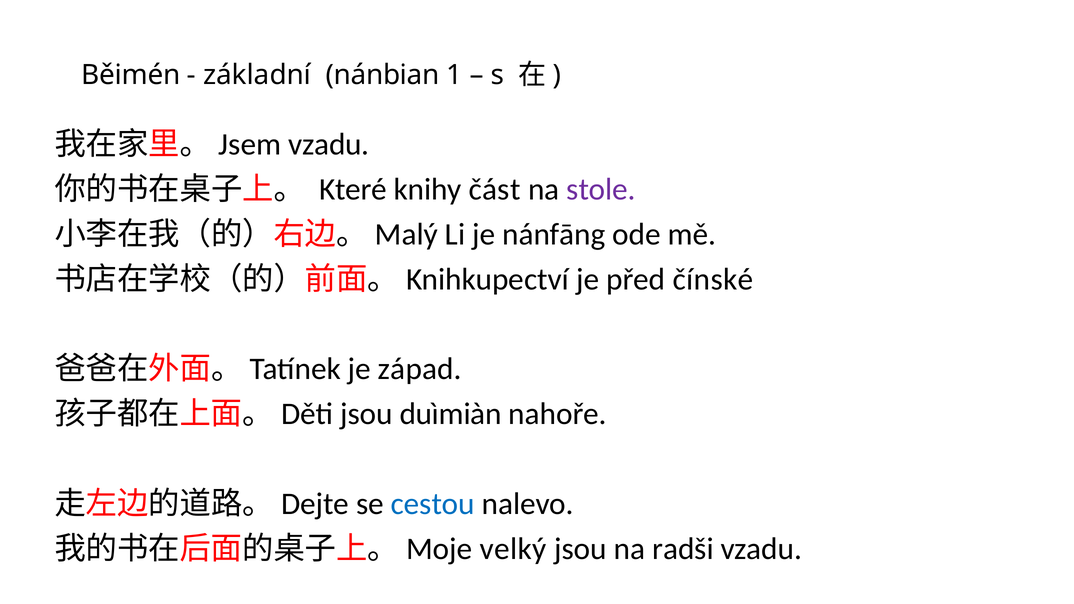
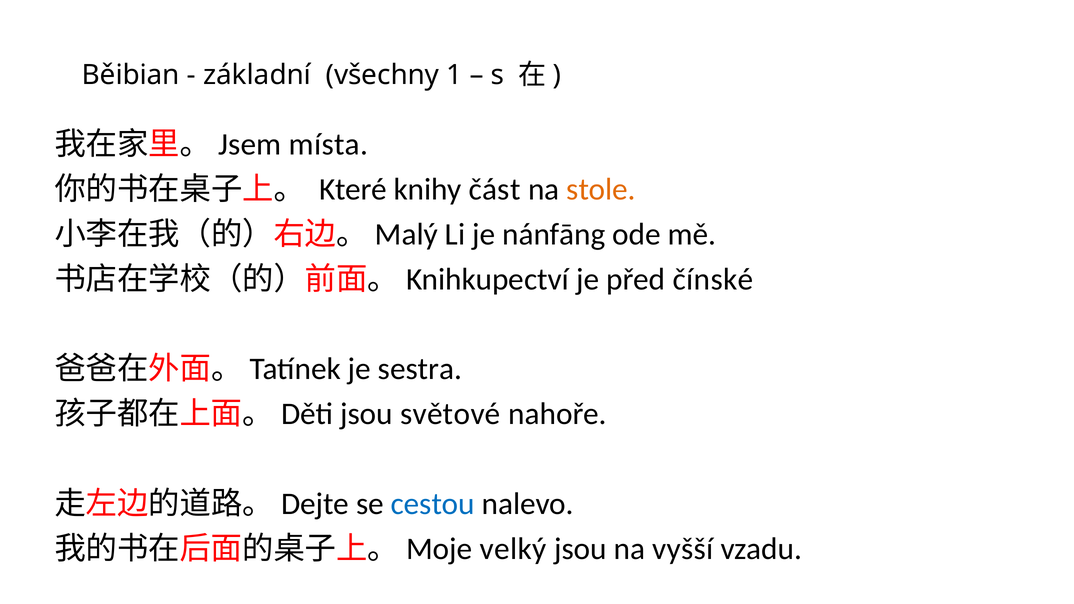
Běimén: Běimén -> Běibian (131, 75)
nánbian: nánbian -> všechny (382, 75)
vzadu: vzadu -> místa (329, 144)
stole colour: purple -> orange (601, 189)
západ: západ -> sestra (420, 369)
duìmiàn: duìmiàn -> světové (450, 414)
radši: radši -> vyšší (683, 549)
